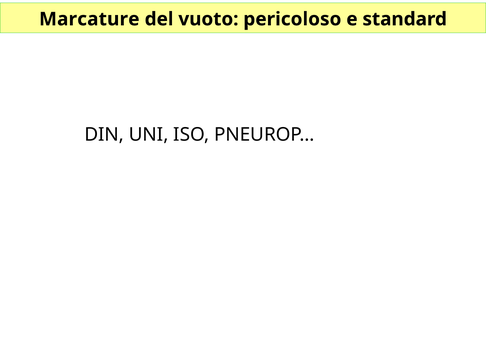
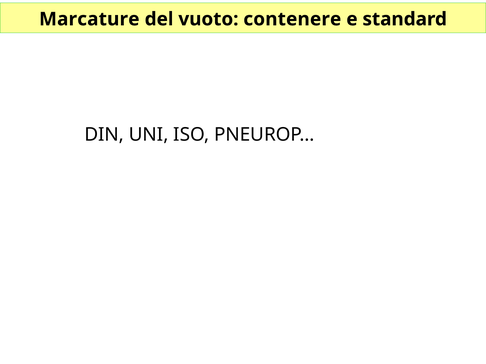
pericoloso: pericoloso -> contenere (292, 19)
